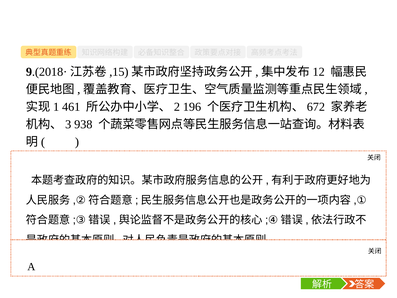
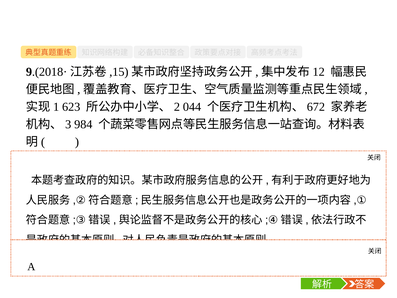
461: 461 -> 623 (71, 107)
196: 196 -> 044 (192, 107)
938: 938 -> 984 (83, 124)
